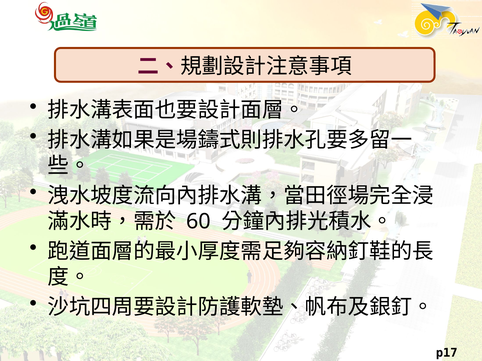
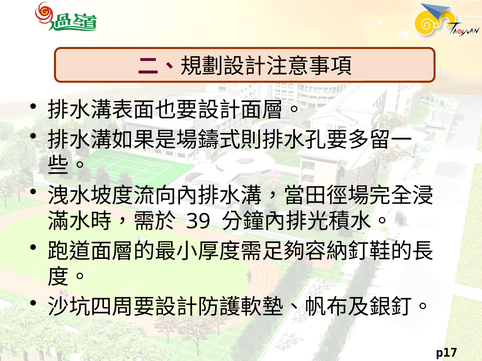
60: 60 -> 39 (198, 222)
